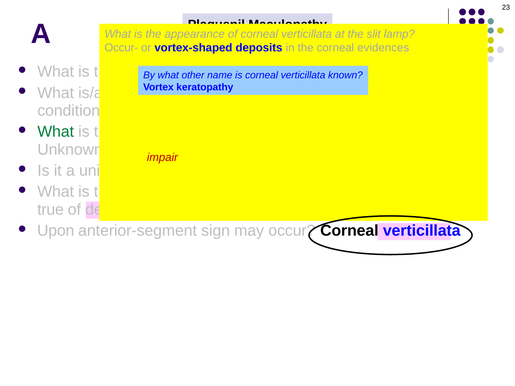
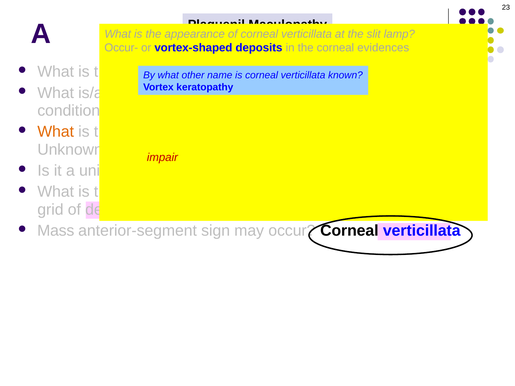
What colour: green -> orange (56, 132)
true: true -> grid (50, 210)
Upon: Upon -> Mass (56, 231)
